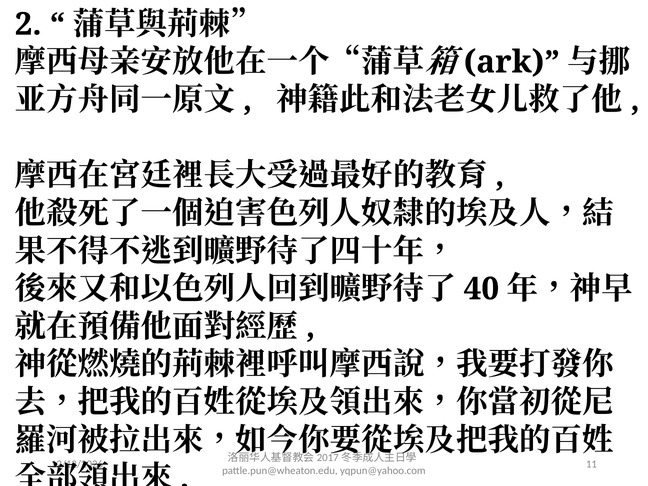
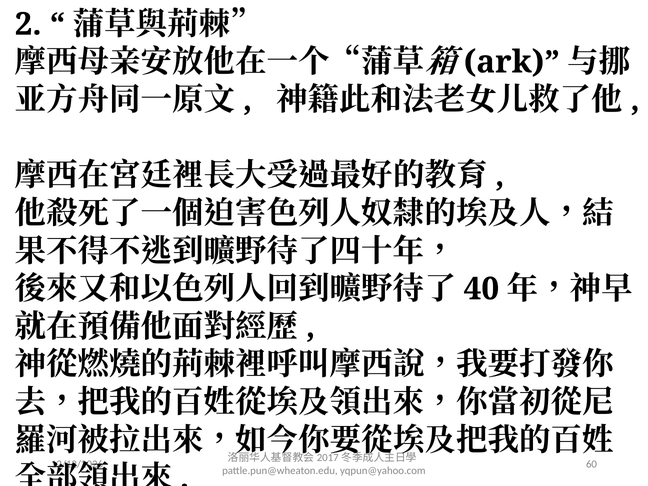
11: 11 -> 60 (592, 464)
